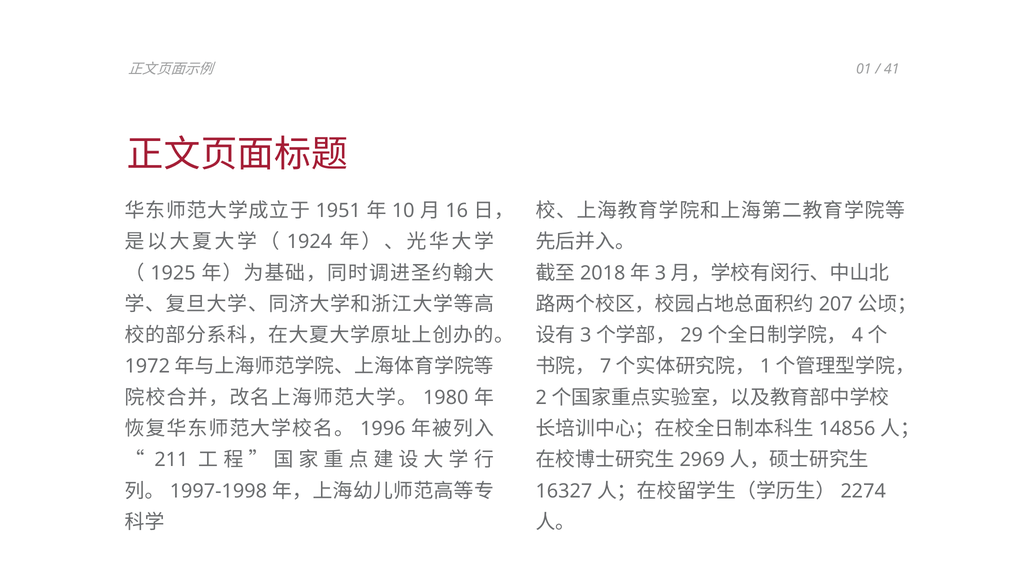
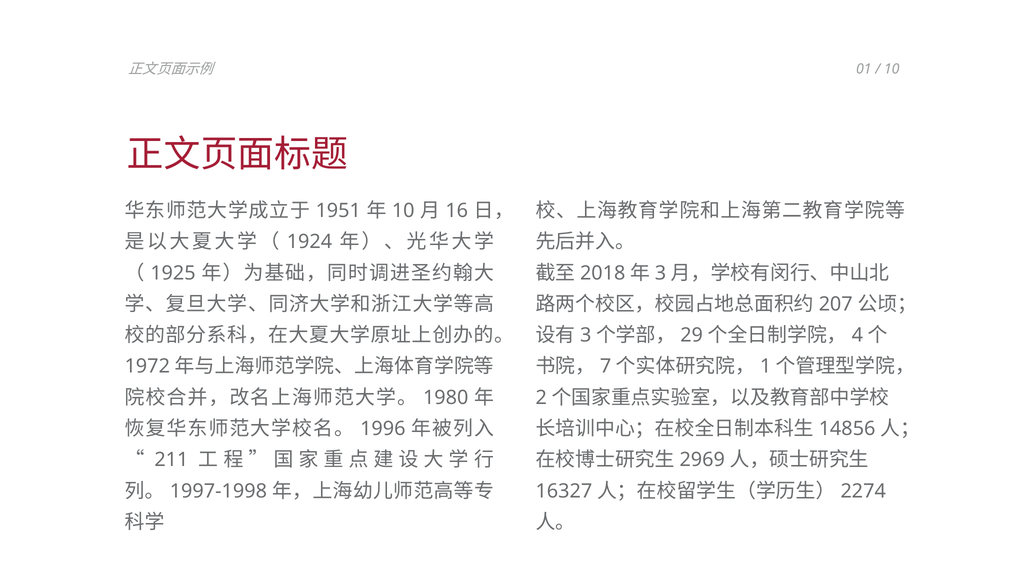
41: 41 -> 10 (892, 69)
